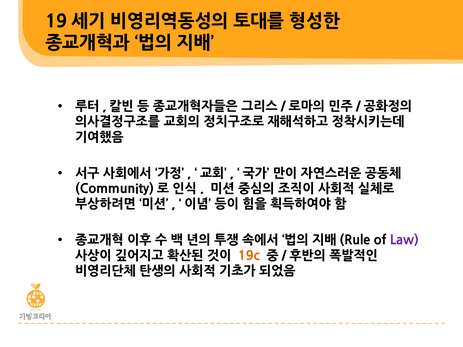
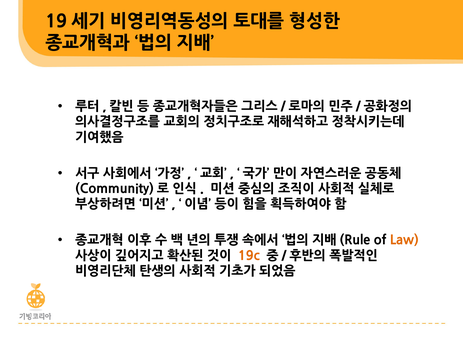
Law colour: purple -> orange (404, 241)
